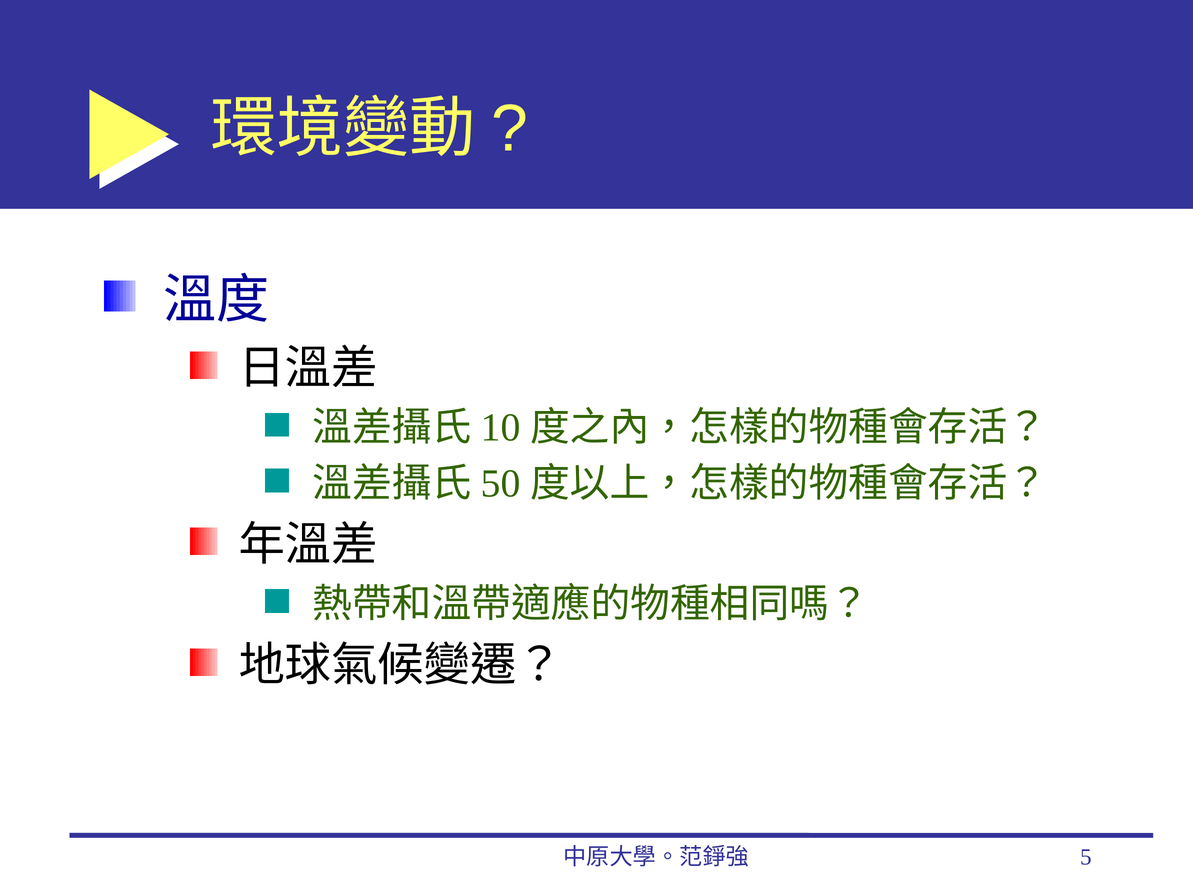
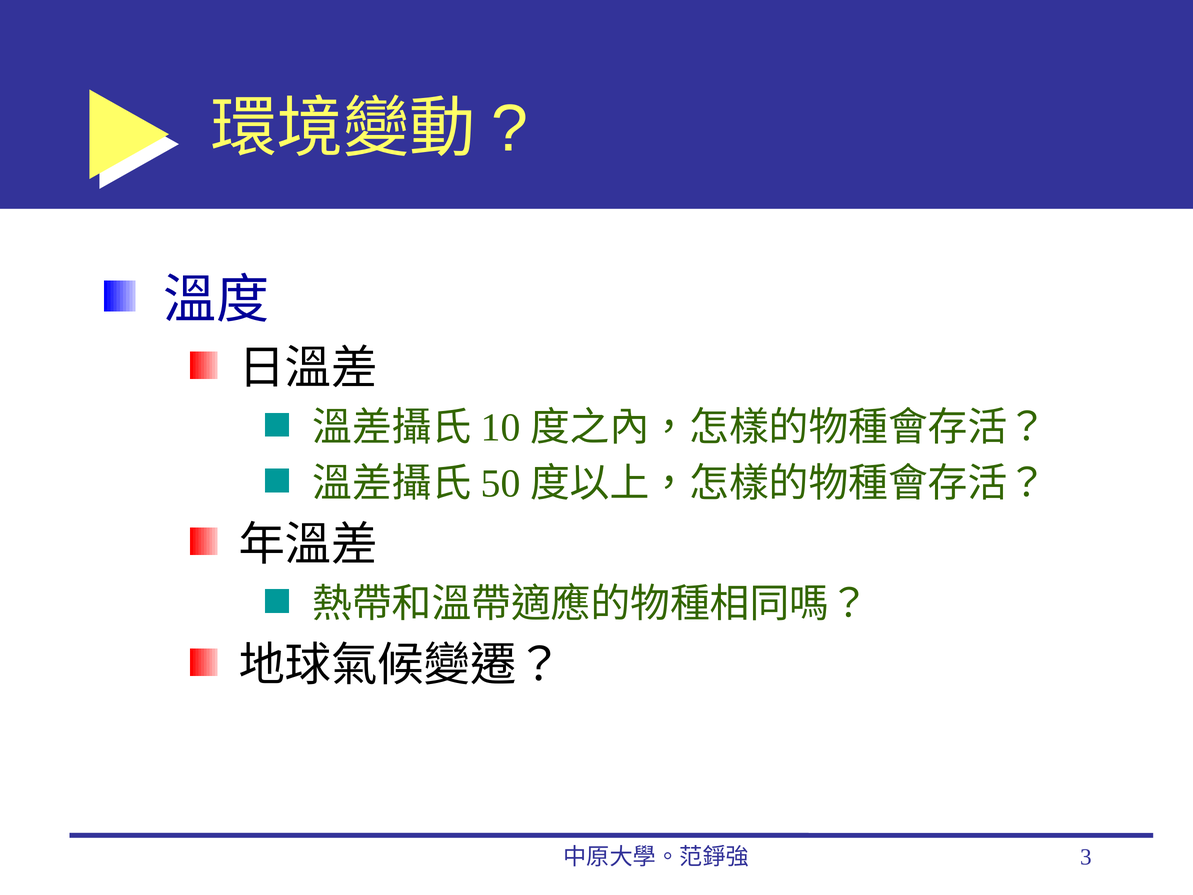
5: 5 -> 3 (1086, 857)
